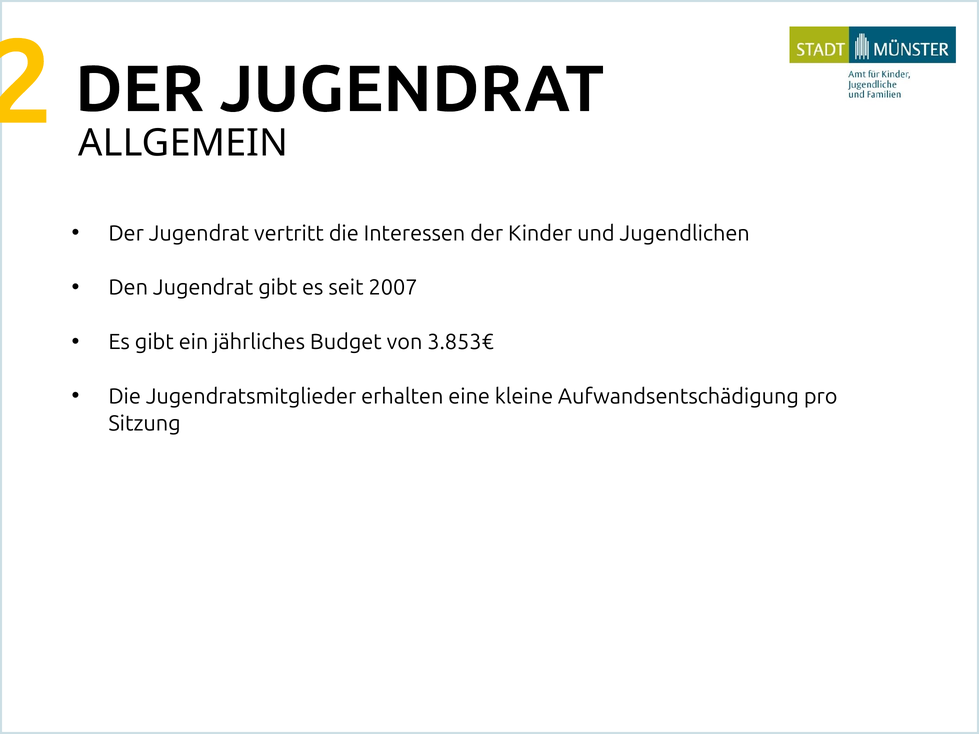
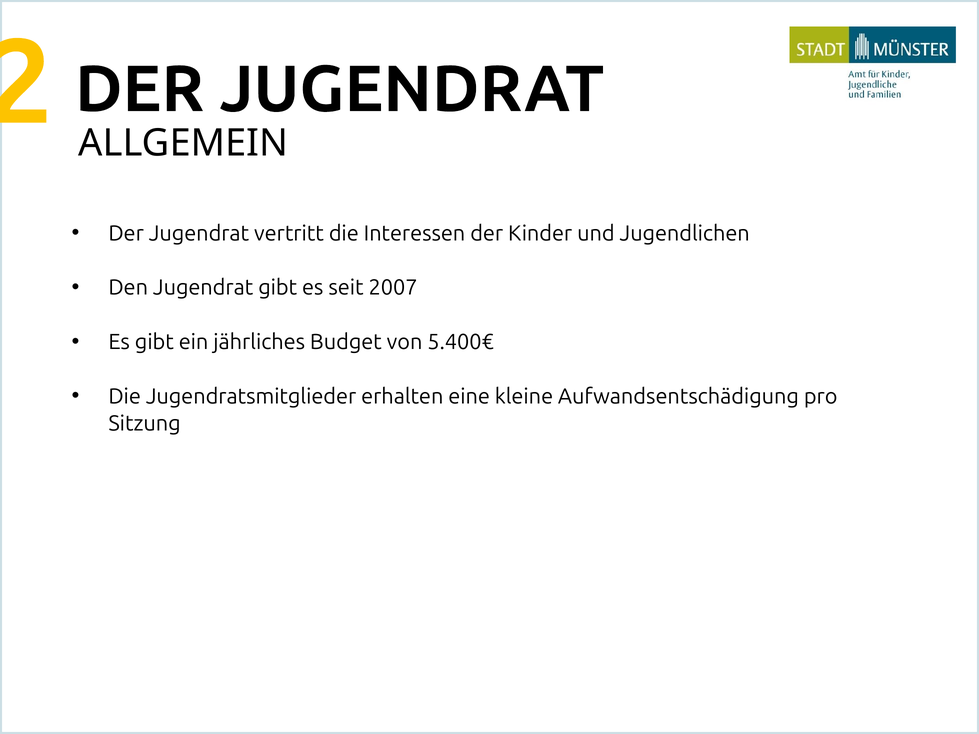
3.853€: 3.853€ -> 5.400€ (461, 342)
